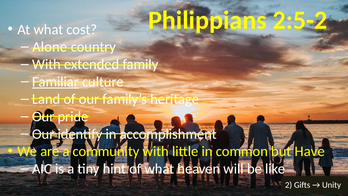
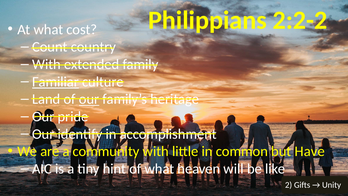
2:5-2: 2:5-2 -> 2:2-2 (300, 20)
Alone: Alone -> Count (50, 47)
our underline: none -> present (89, 99)
